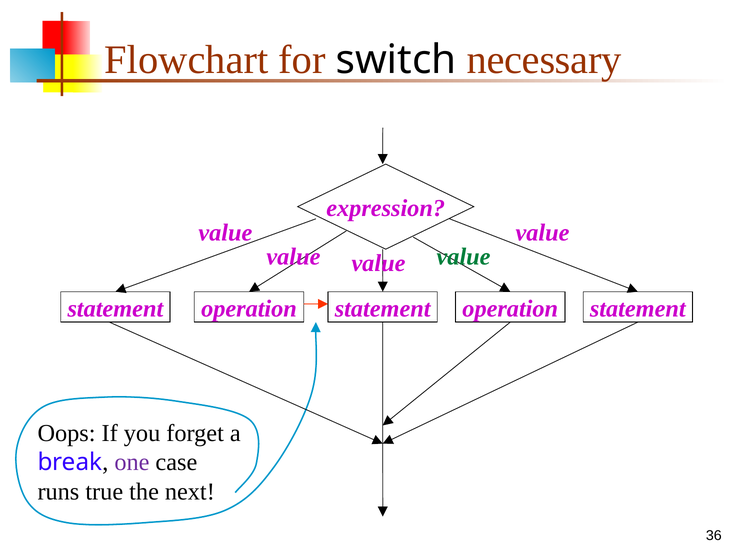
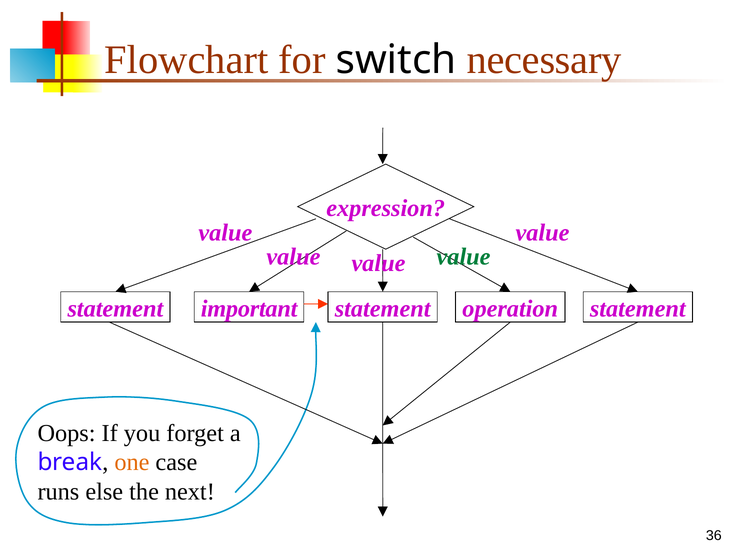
operation: operation -> important (249, 308)
one colour: purple -> orange (132, 462)
true: true -> else (104, 491)
